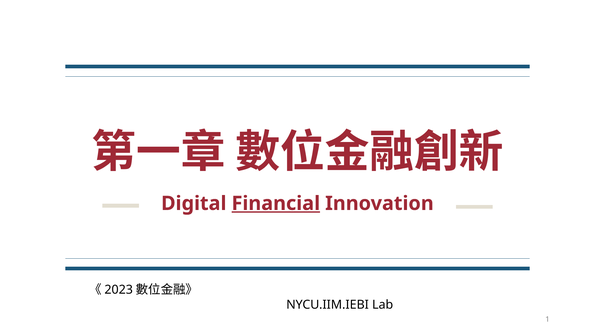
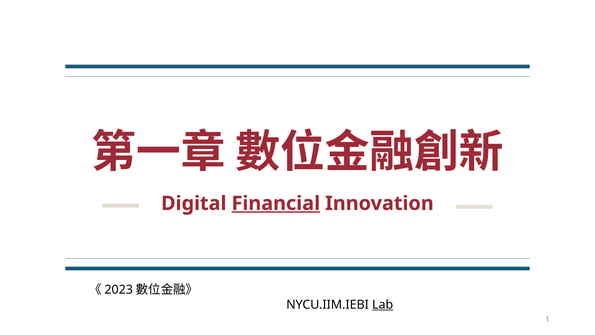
Lab underline: none -> present (383, 304)
